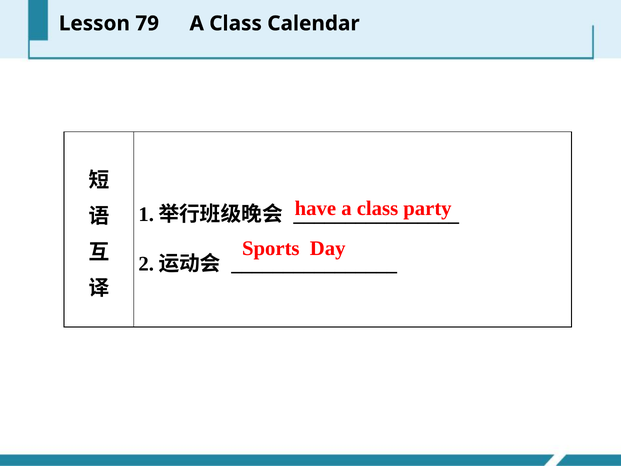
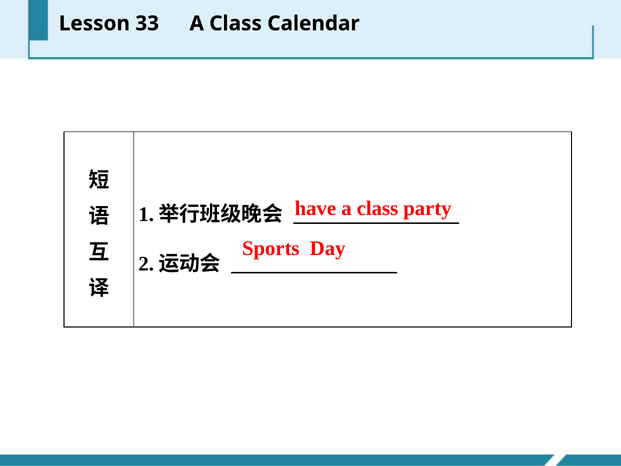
79: 79 -> 33 (147, 23)
